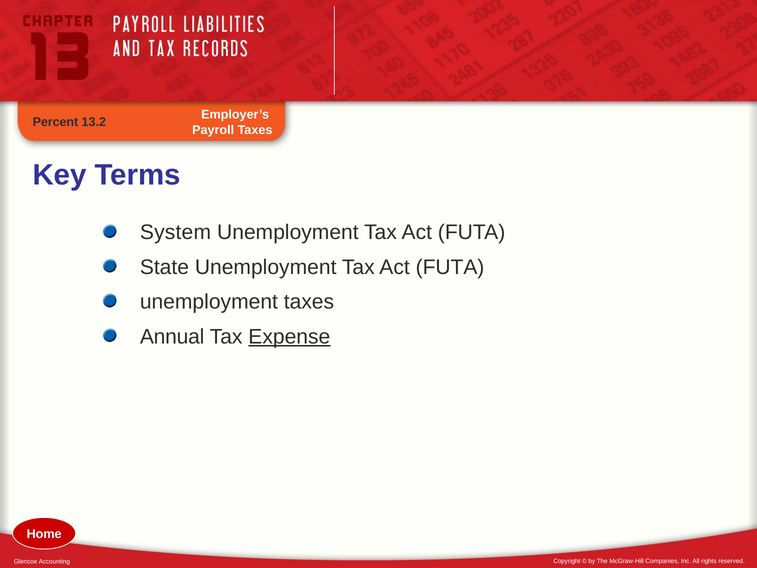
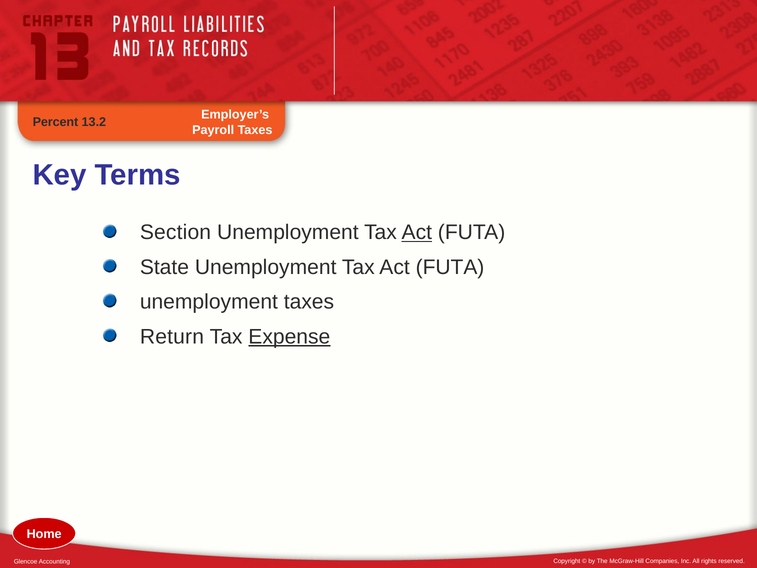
System: System -> Section (175, 232)
Act underline: none -> present (417, 232)
Annual: Annual -> Return (172, 336)
